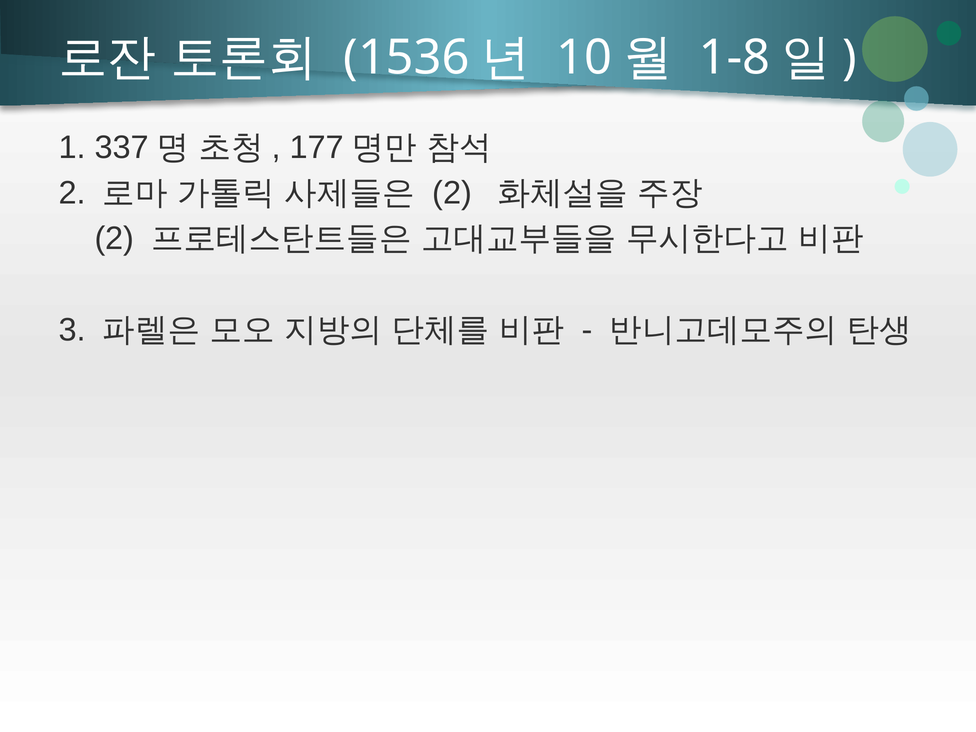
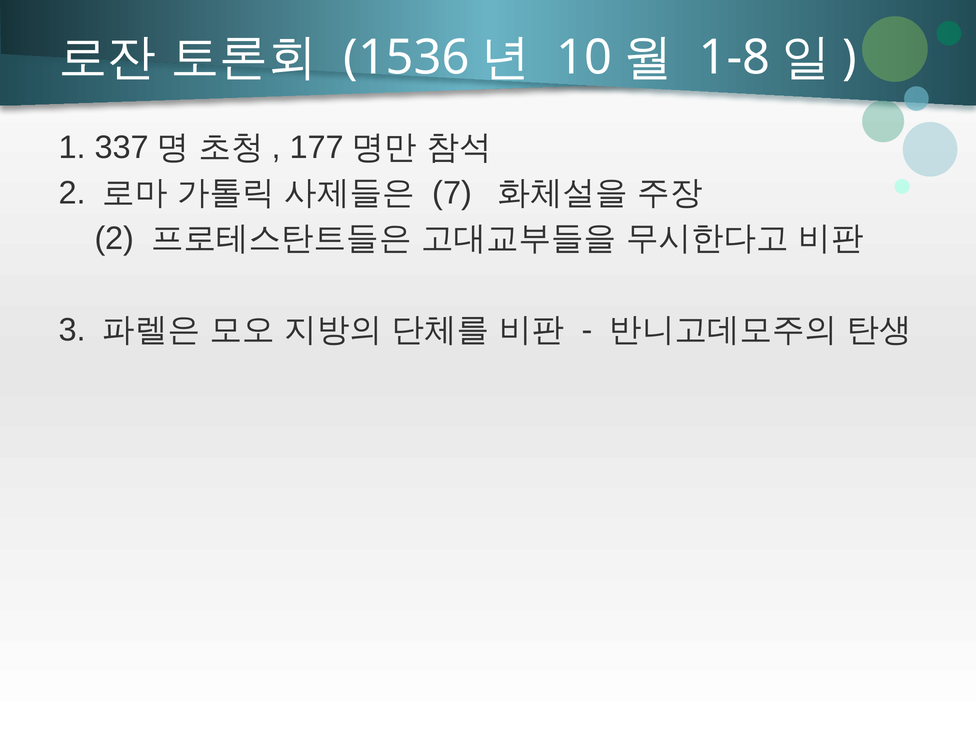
2: 2 -> 7 (452, 193)
